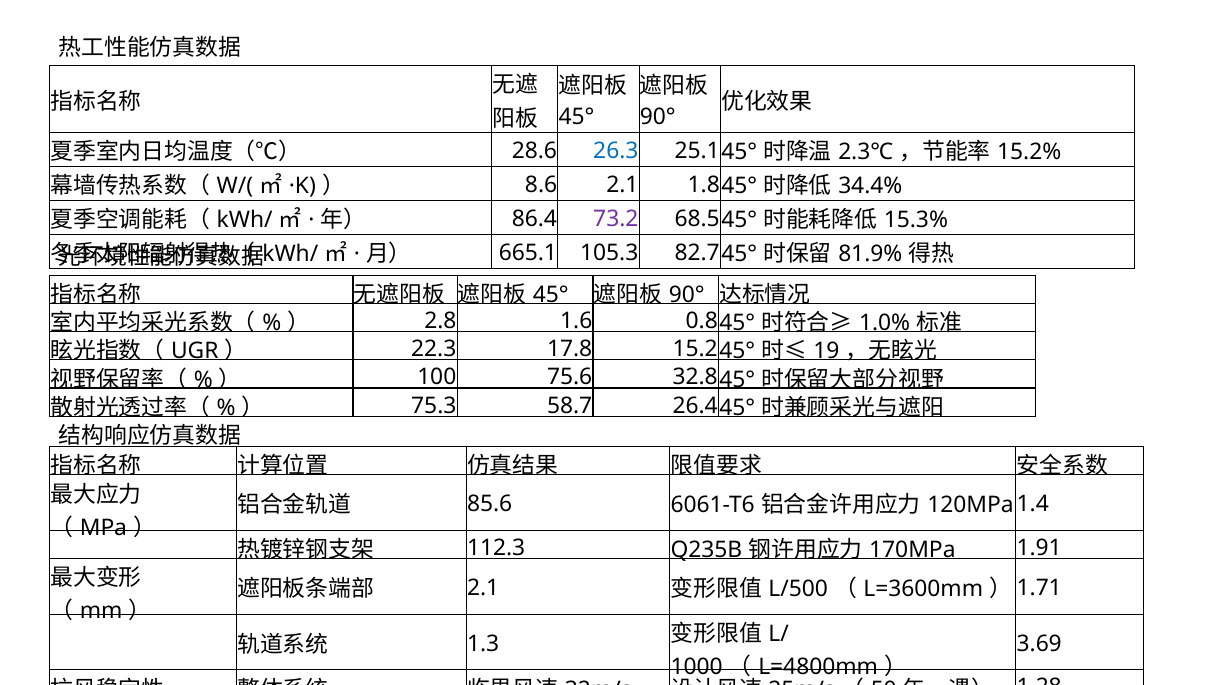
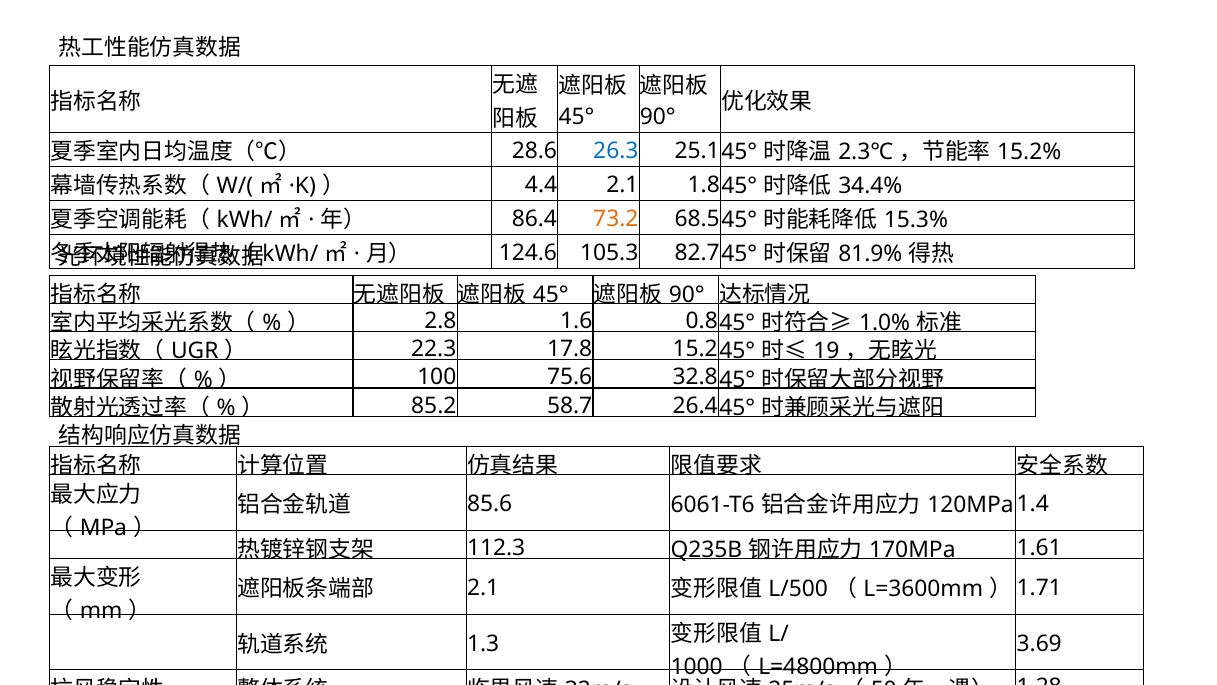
8.6: 8.6 -> 4.4 (541, 185)
73.2 colour: purple -> orange (616, 219)
665.1: 665.1 -> 124.6 (528, 253)
75.3: 75.3 -> 85.2 (434, 405)
1.91: 1.91 -> 1.61 (1039, 548)
